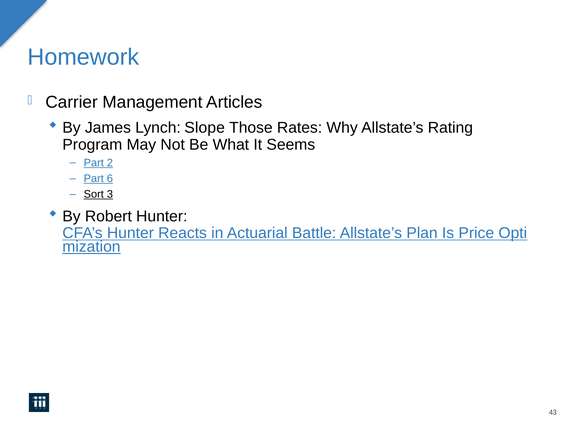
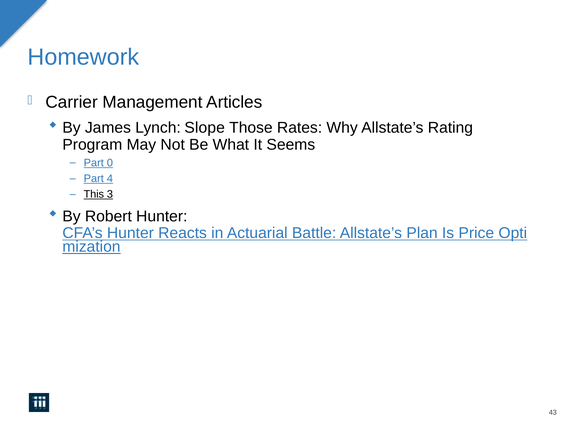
2: 2 -> 0 (110, 163)
6: 6 -> 4 (110, 179)
Sort: Sort -> This (94, 194)
